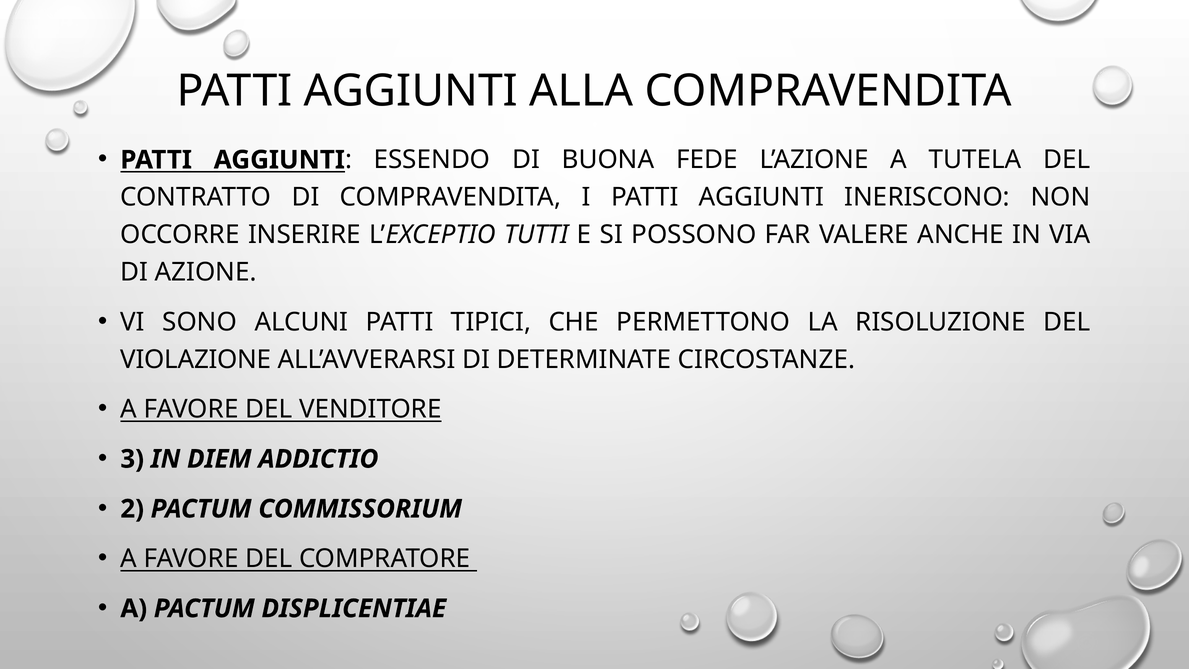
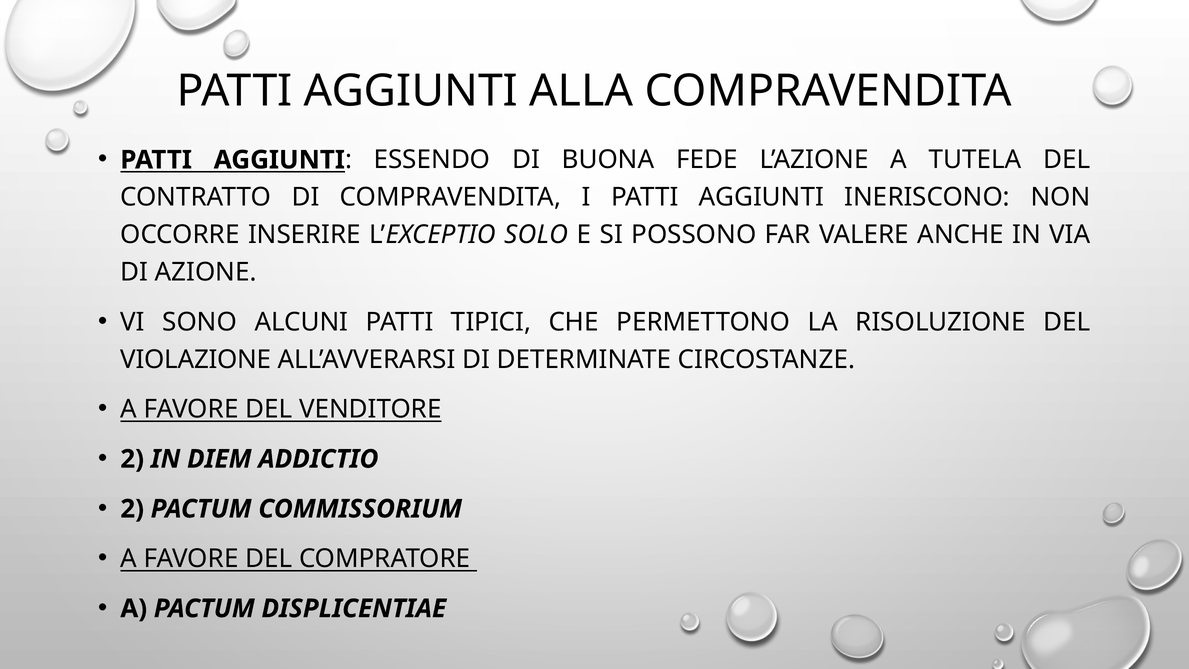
TUTTI: TUTTI -> SOLO (536, 235)
3: 3 -> 2 (132, 459)
